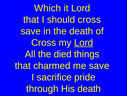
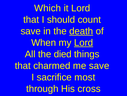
should cross: cross -> count (89, 20)
death underline: none -> present (81, 31)
Cross: Cross -> When (44, 42)
pride: pride -> most (85, 77)
His death: death -> cross (89, 88)
